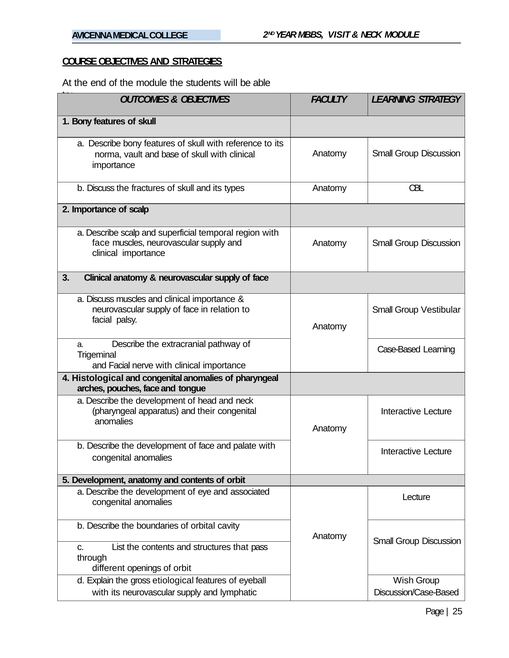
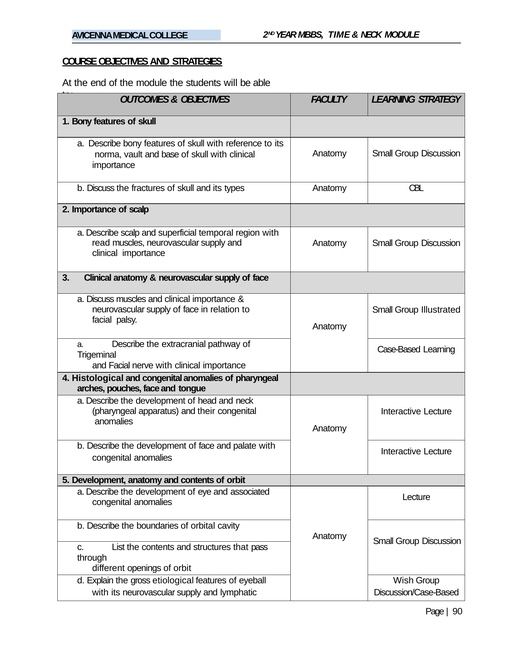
VISIT: VISIT -> TIME (339, 35)
face: face -> read (101, 243)
Vestibular: Vestibular -> Illustrated (441, 310)
25: 25 -> 90 (458, 612)
